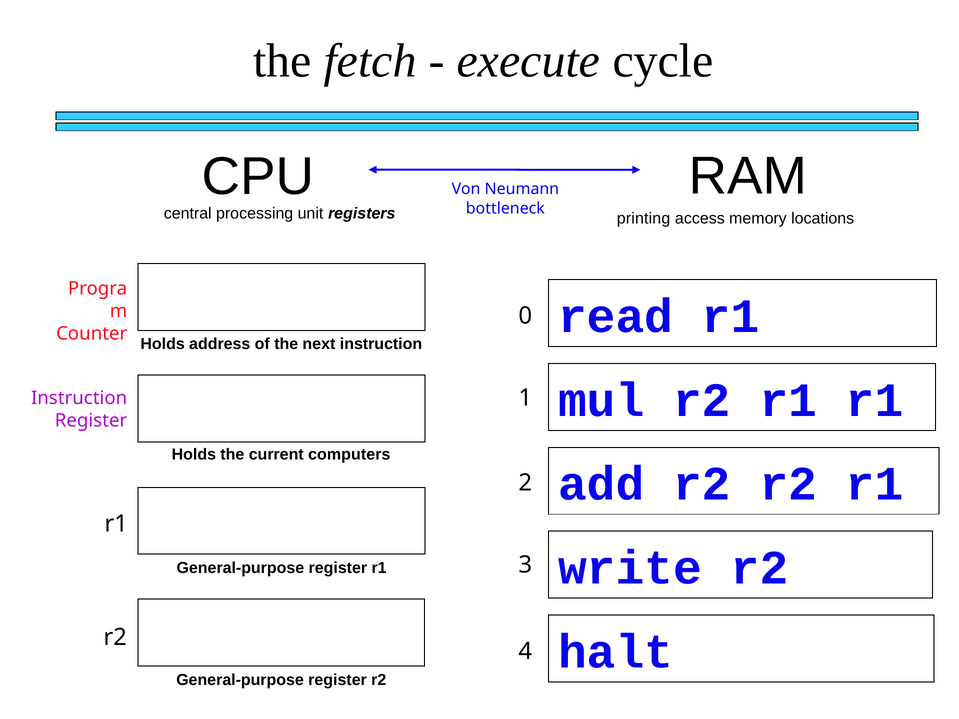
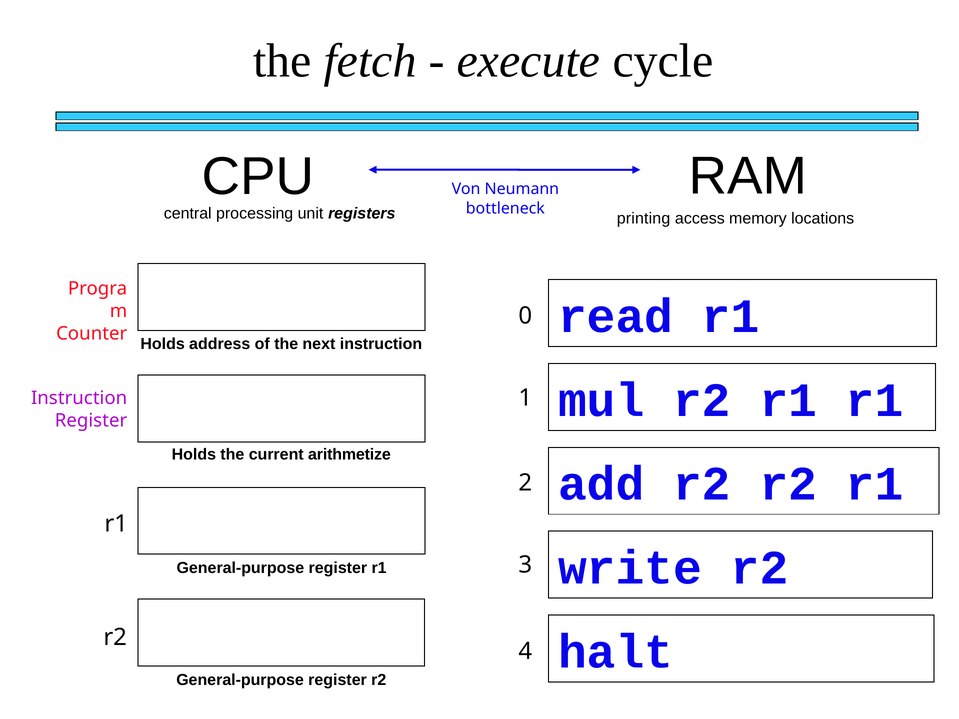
computers: computers -> arithmetize (349, 455)
